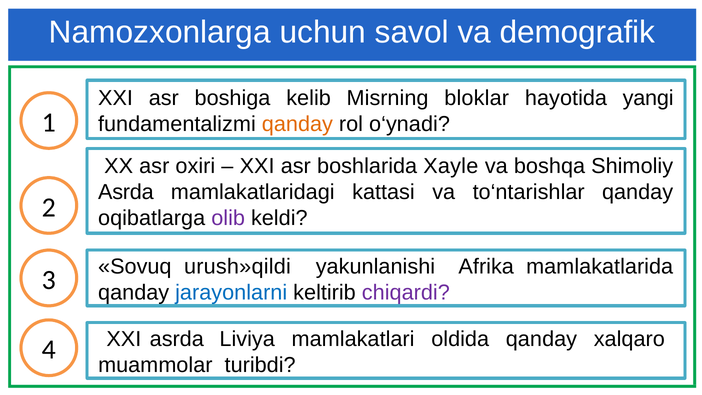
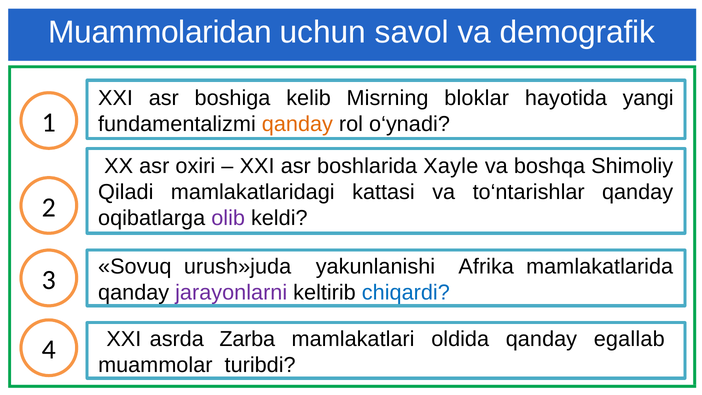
Namozxonlarga: Namozxonlarga -> Muammolaridan (160, 32)
Asrda: Asrda -> Qiladi (126, 192)
urush»qildi: urush»qildi -> urush»juda (238, 266)
jarayonlarni colour: blue -> purple (231, 292)
chiqardi colour: purple -> blue (406, 292)
Liviya: Liviya -> Zarba (247, 339)
xalqaro: xalqaro -> egallab (629, 339)
